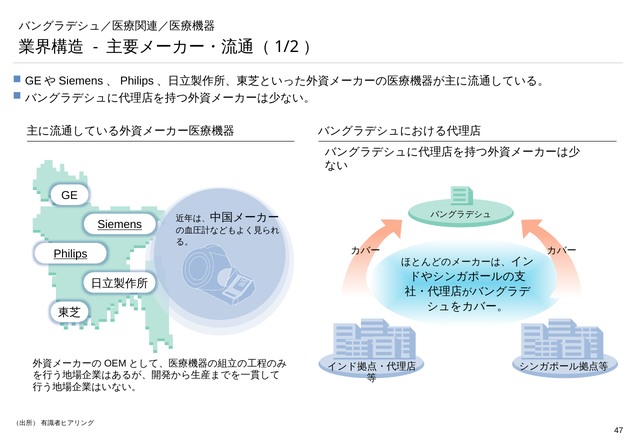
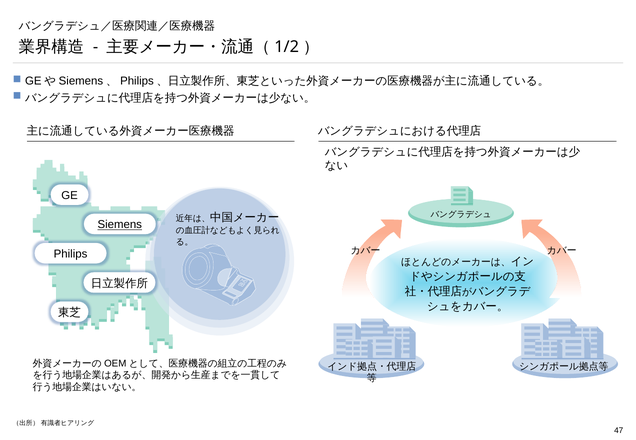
Philips underline: present -> none (71, 254)
